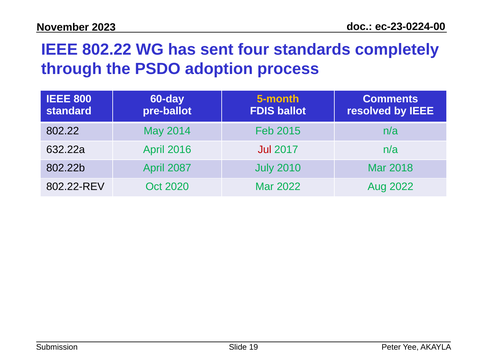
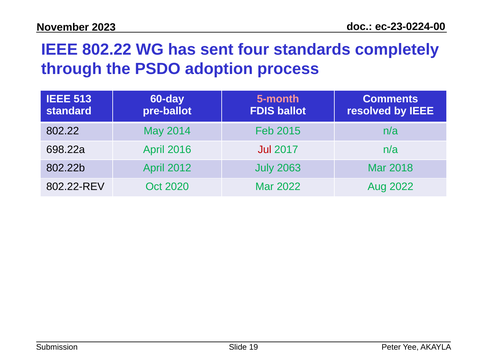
800: 800 -> 513 (83, 99)
5-month colour: yellow -> pink (278, 99)
632.22a: 632.22a -> 698.22a (66, 150)
2087: 2087 -> 2012 (179, 168)
2010: 2010 -> 2063 (289, 168)
